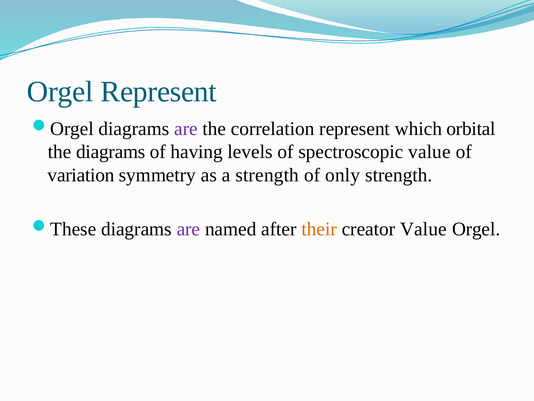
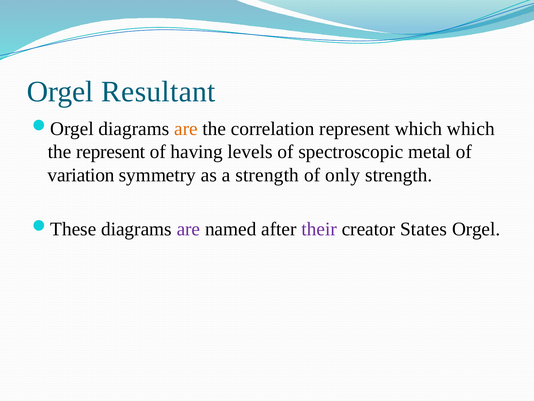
Orgel Represent: Represent -> Resultant (158, 92)
are colour: purple -> orange (186, 129)
which orbital: orbital -> which (471, 129)
the diagrams: diagrams -> represent (111, 152)
spectroscopic value: value -> metal (430, 152)
their colour: orange -> purple (319, 229)
creator Value: Value -> States (423, 229)
